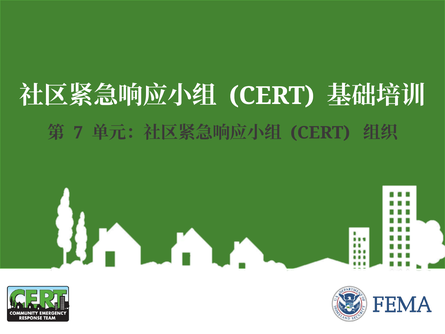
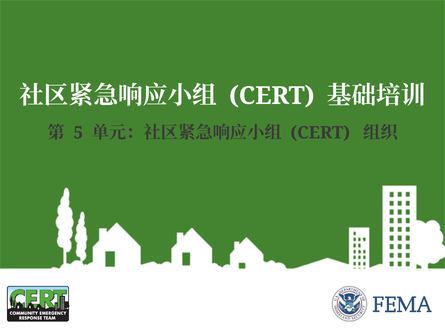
7: 7 -> 5 (78, 133)
